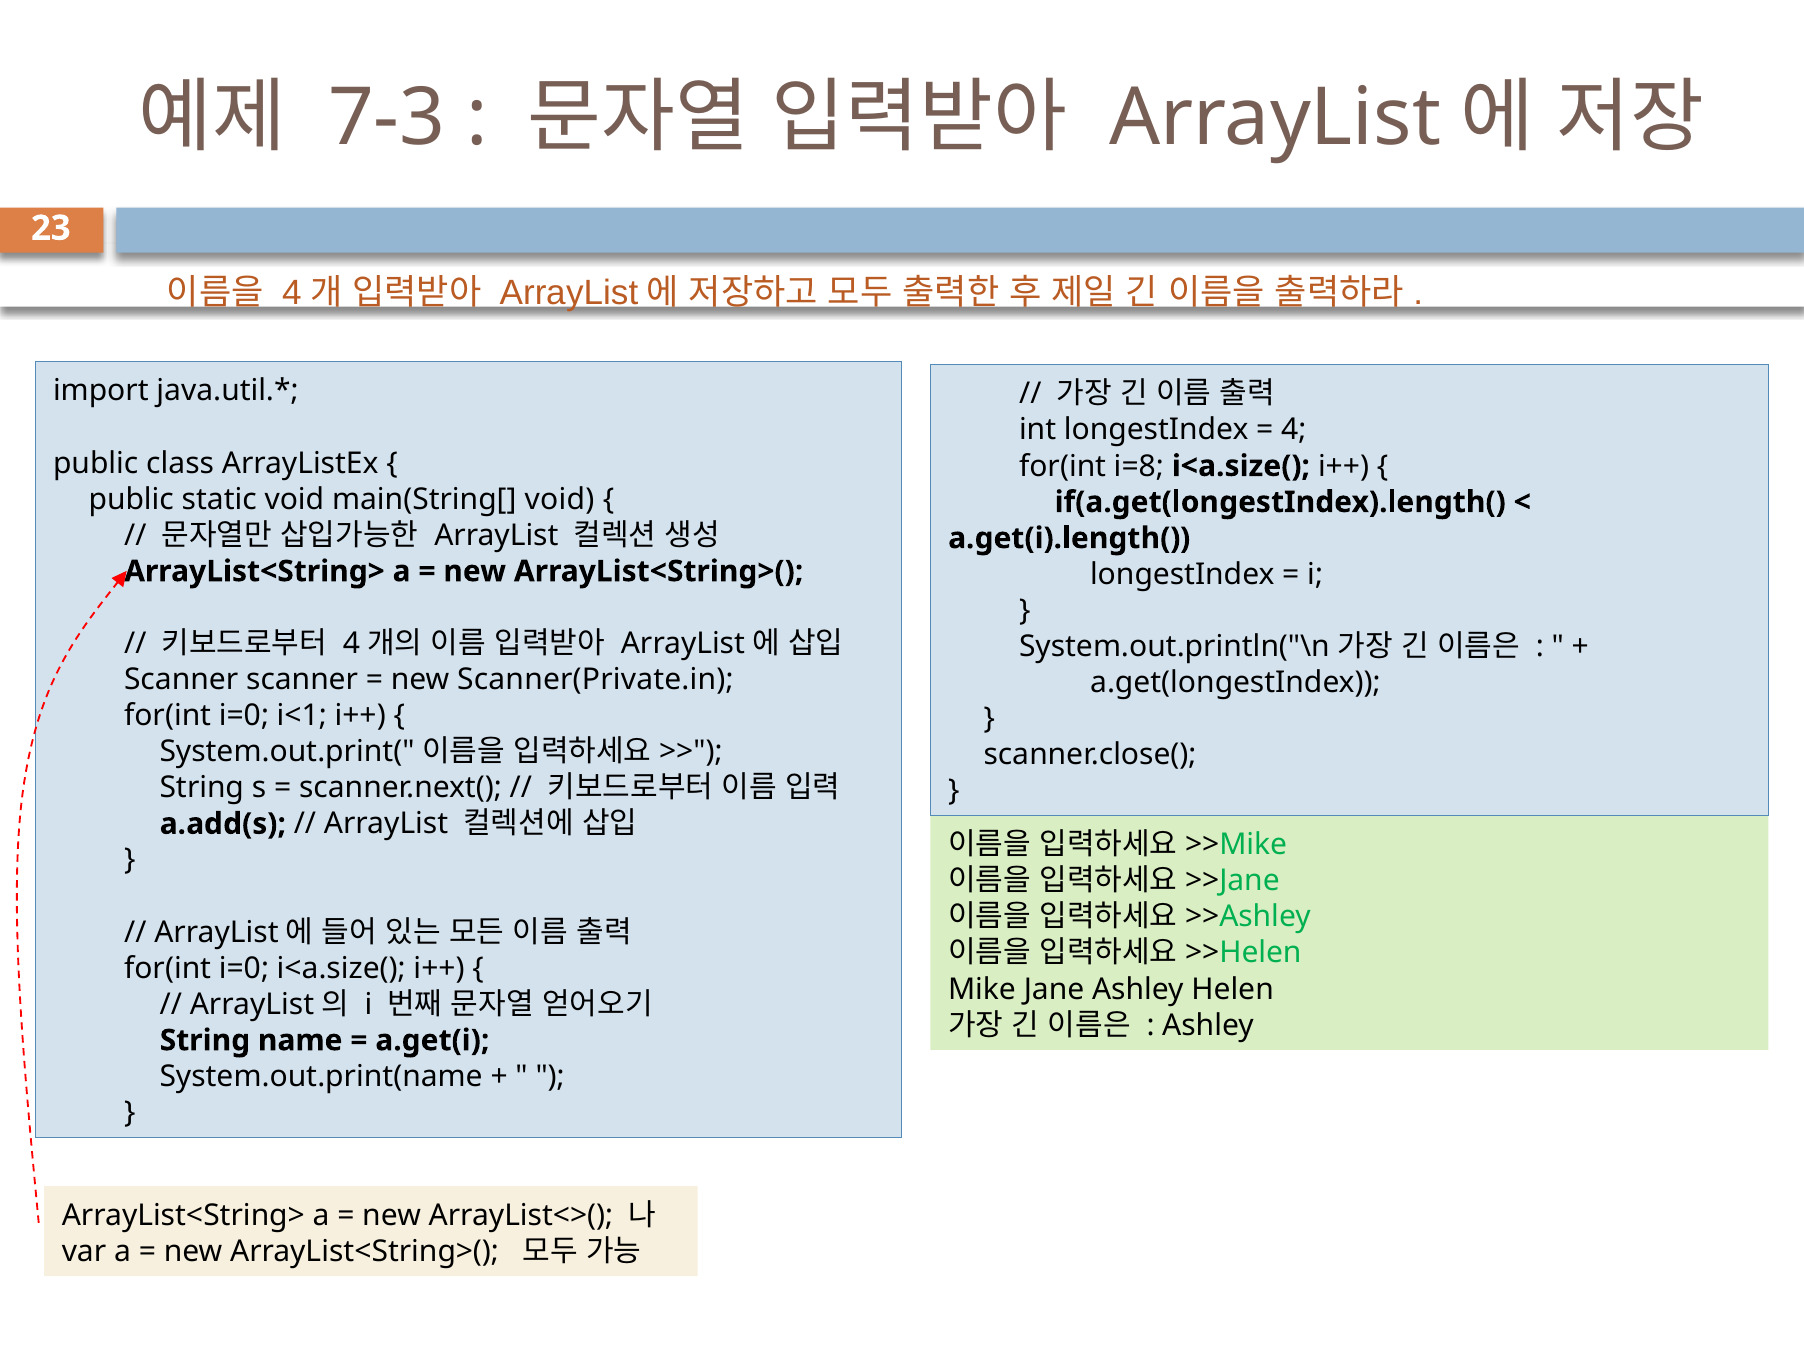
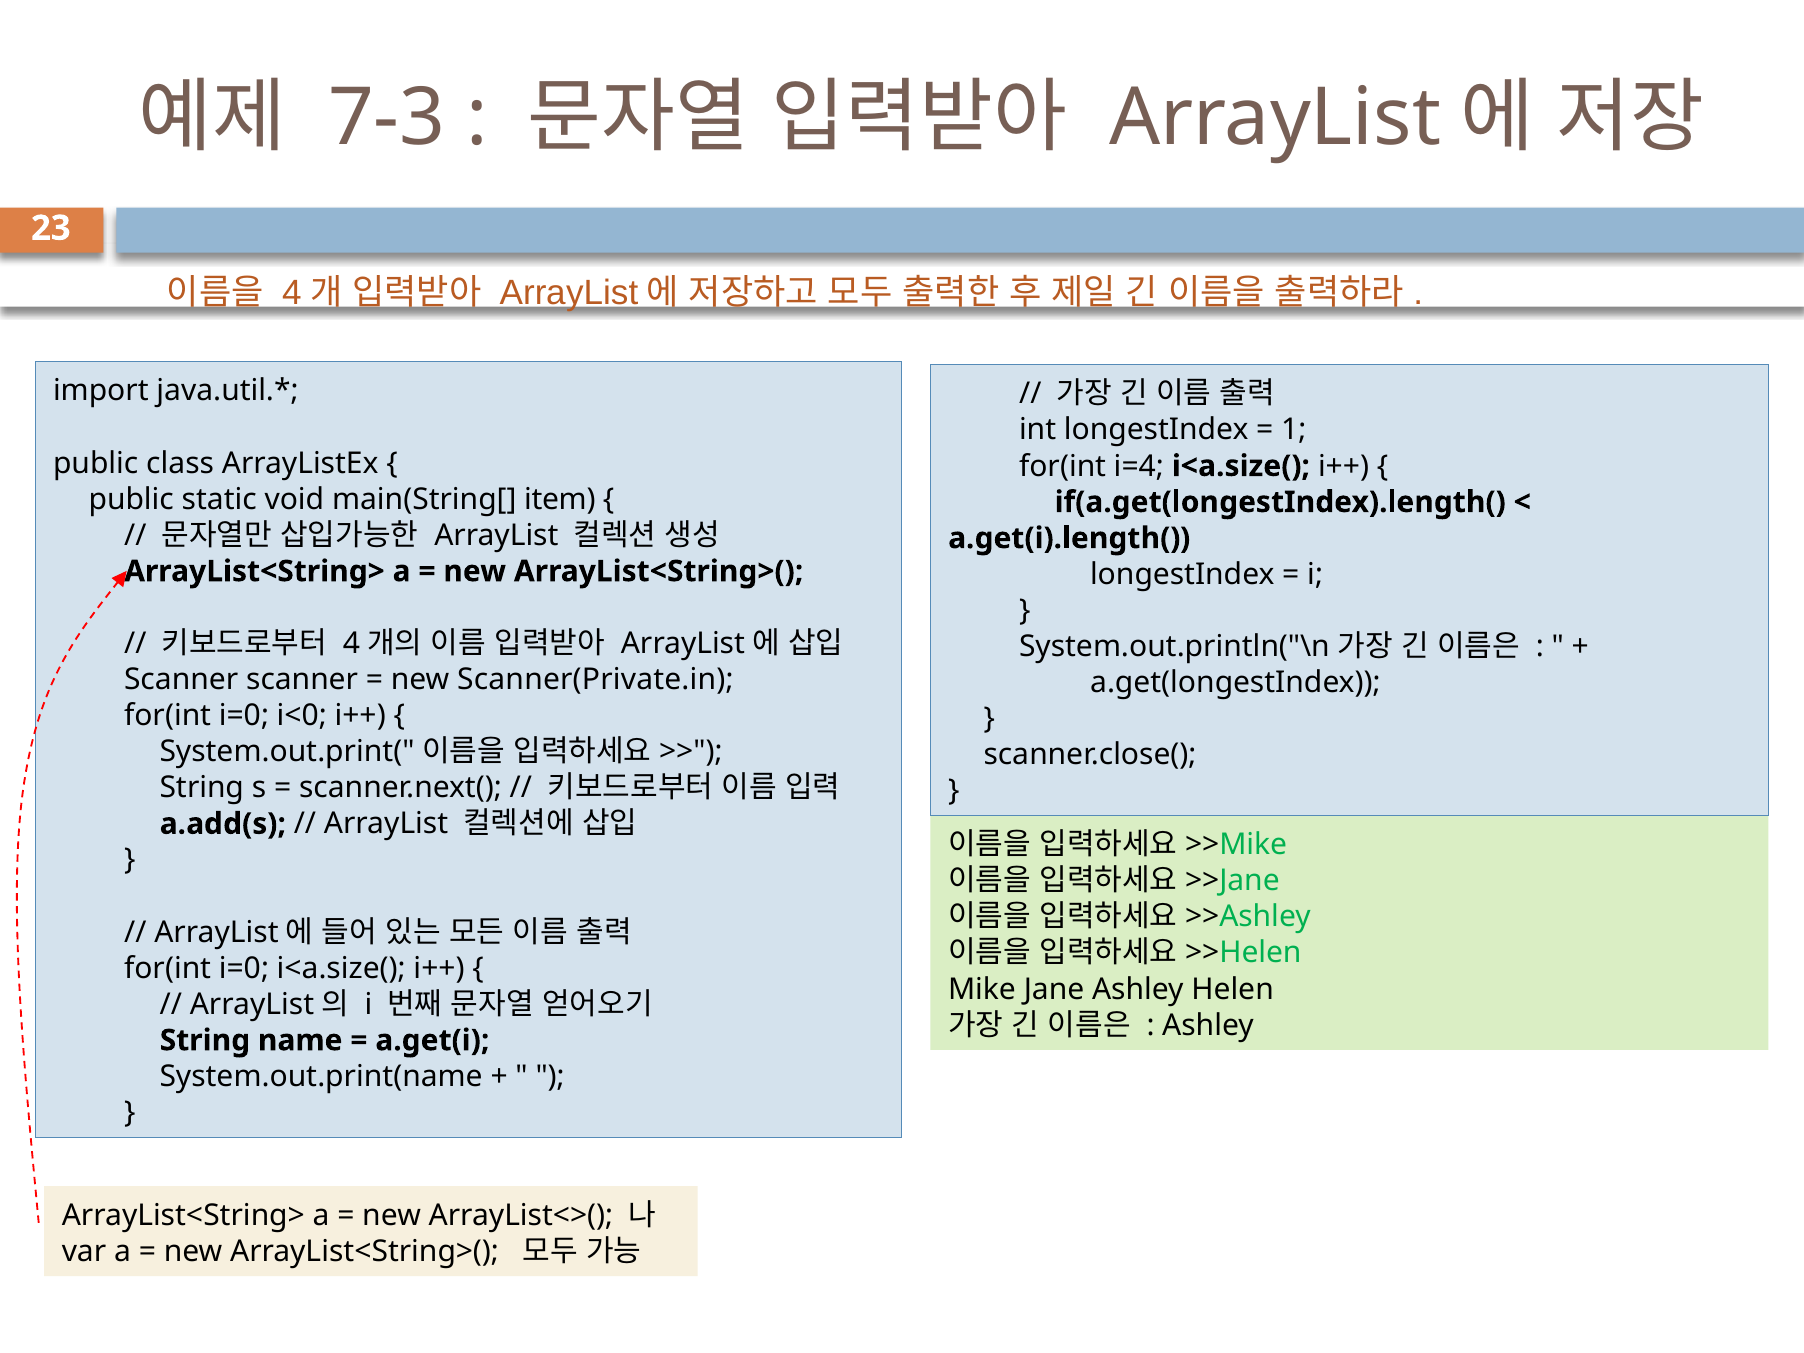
4: 4 -> 1 (1294, 430)
i=8: i=8 -> i=4 (1139, 466)
main(String[ void: void -> item (560, 499)
i<1: i<1 -> i<0 (302, 716)
